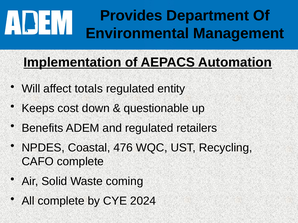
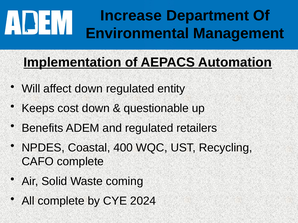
Provides: Provides -> Increase (131, 16)
affect totals: totals -> down (89, 89)
476: 476 -> 400 (123, 148)
